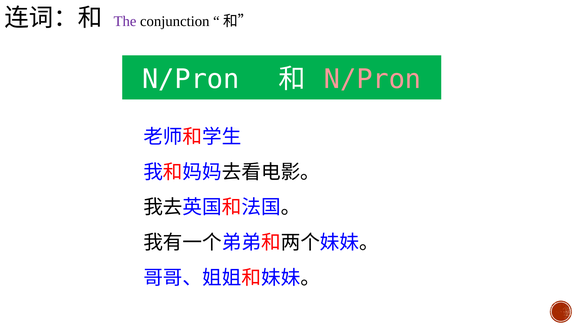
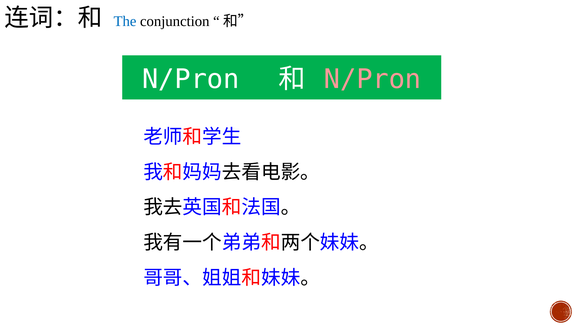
The colour: purple -> blue (125, 21)
